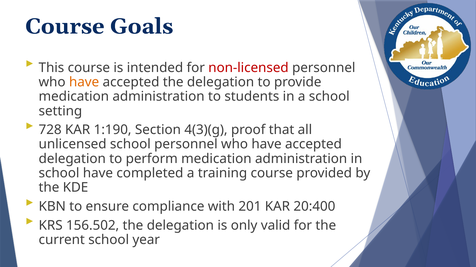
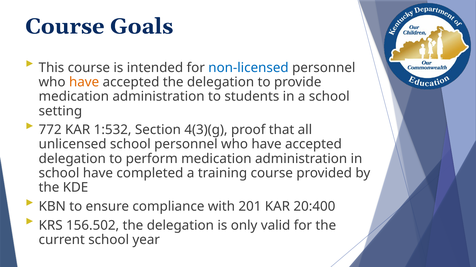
non-licensed colour: red -> blue (248, 68)
728: 728 -> 772 (50, 130)
1:190: 1:190 -> 1:532 (113, 130)
